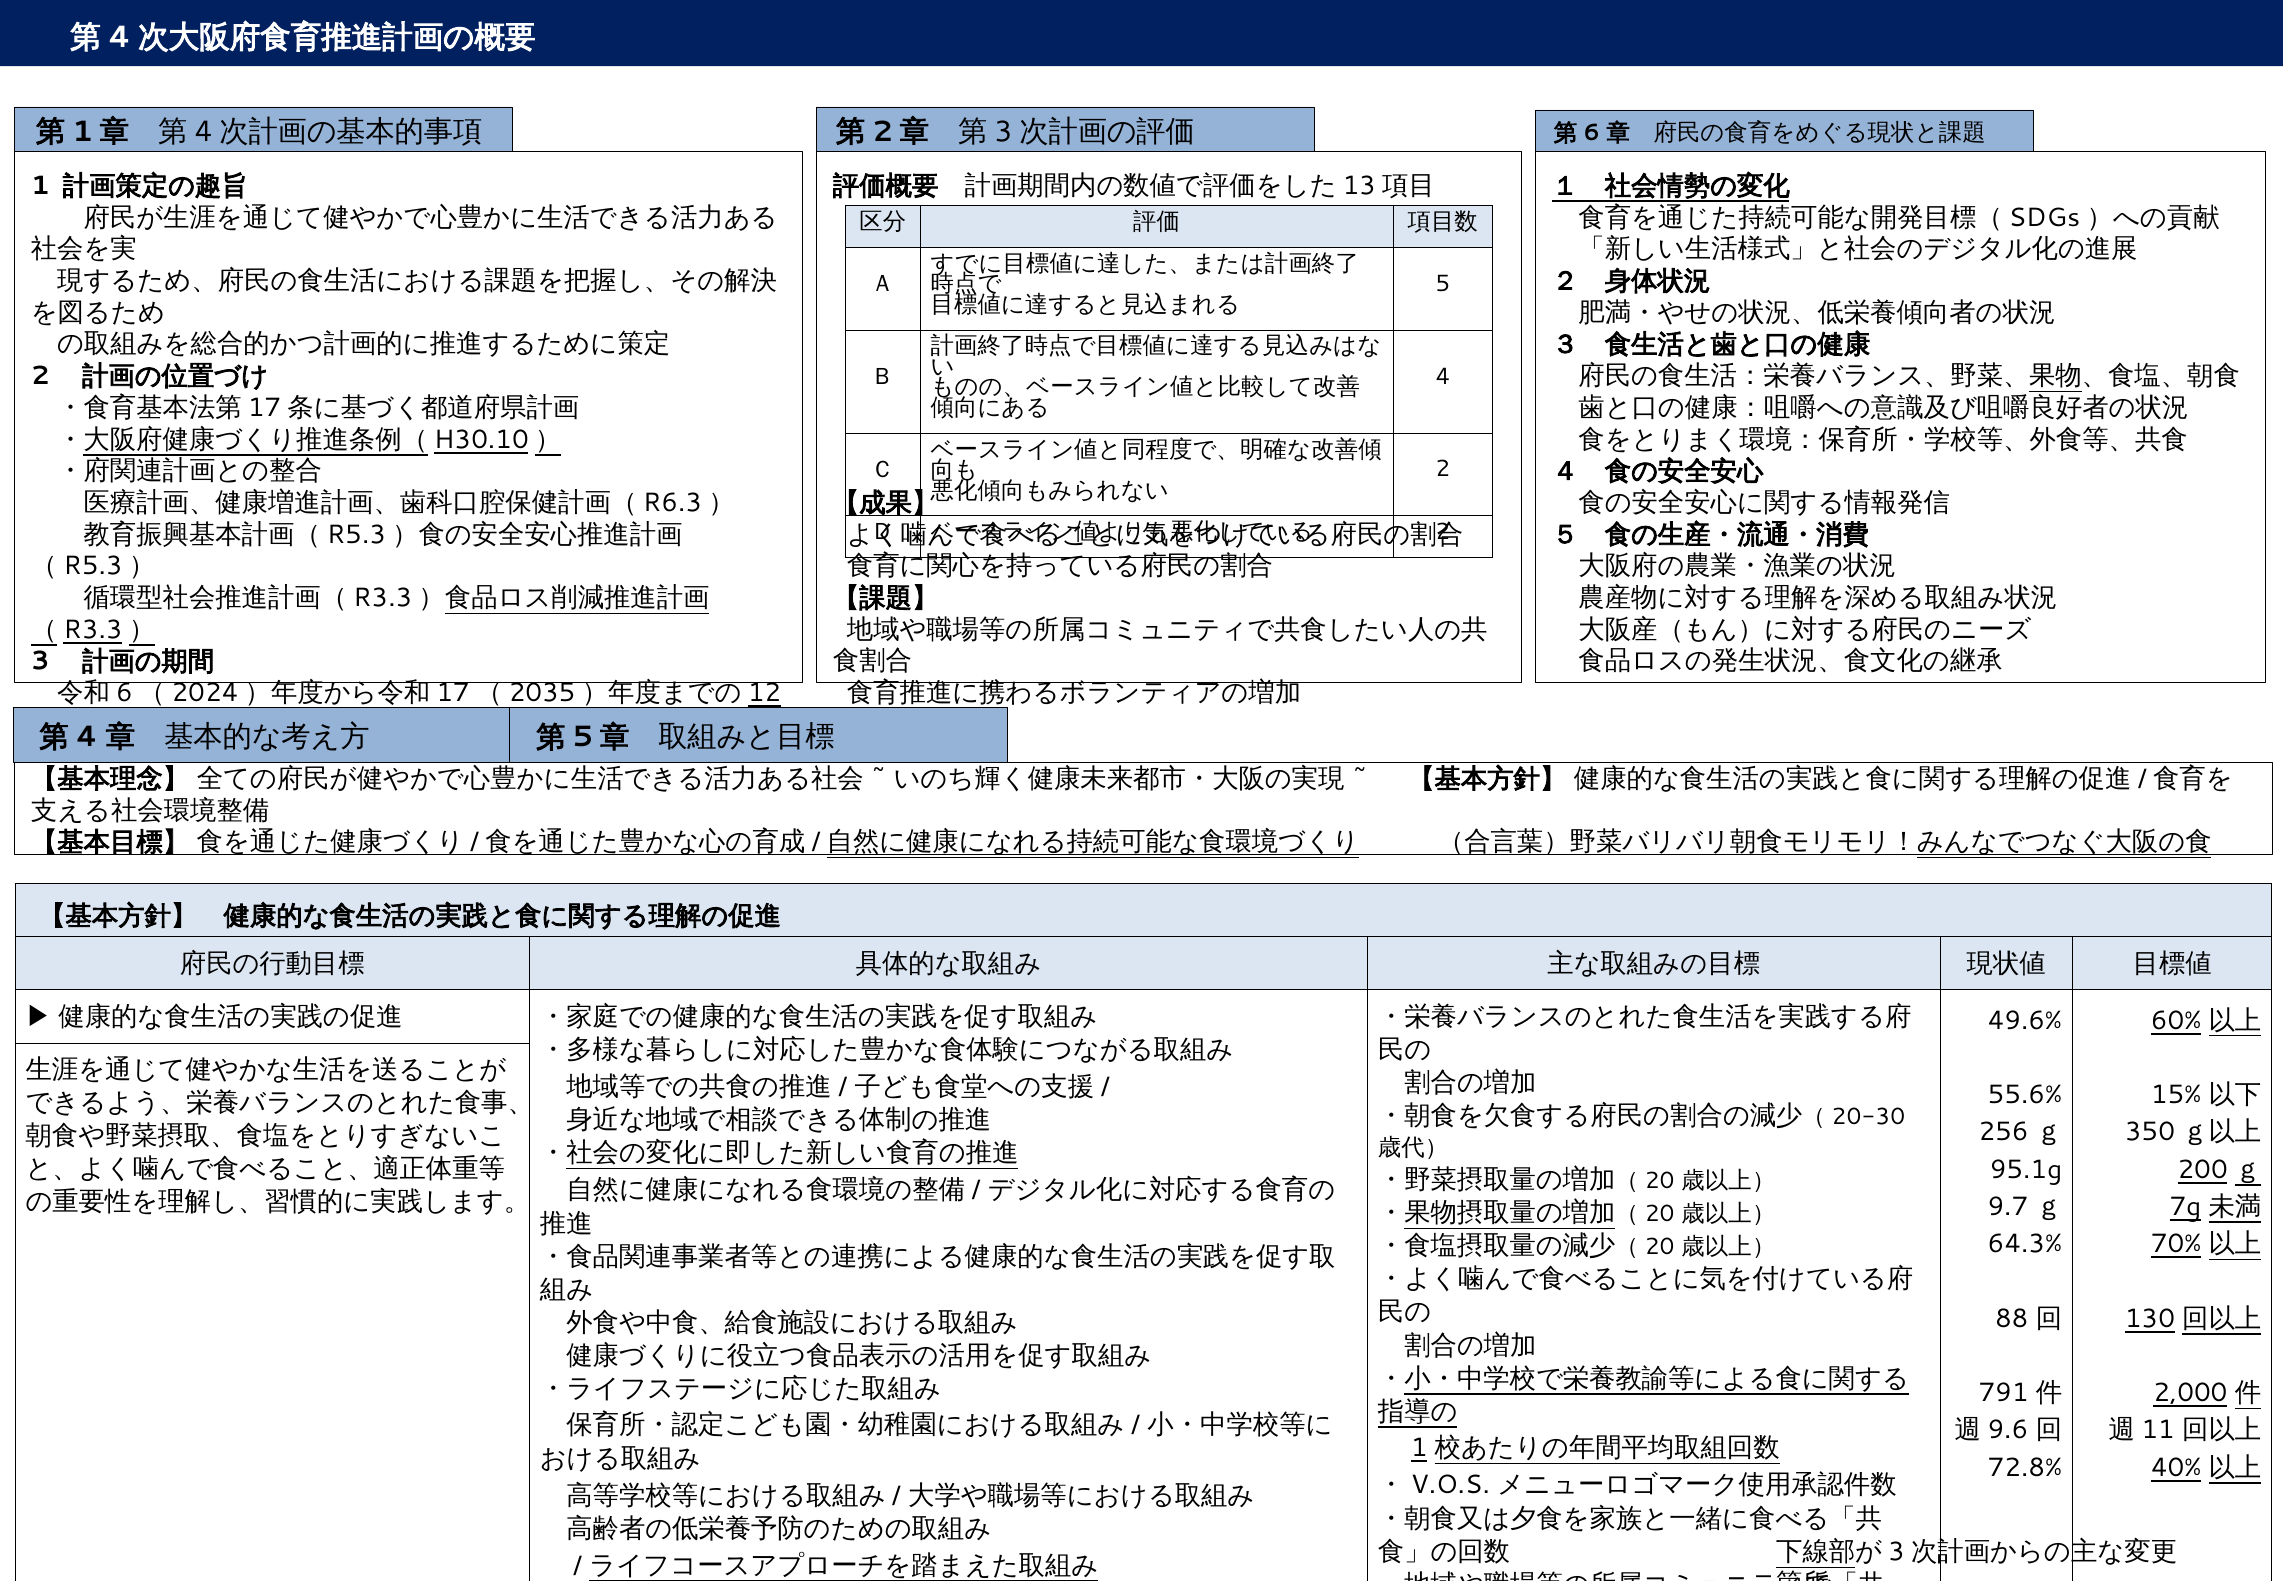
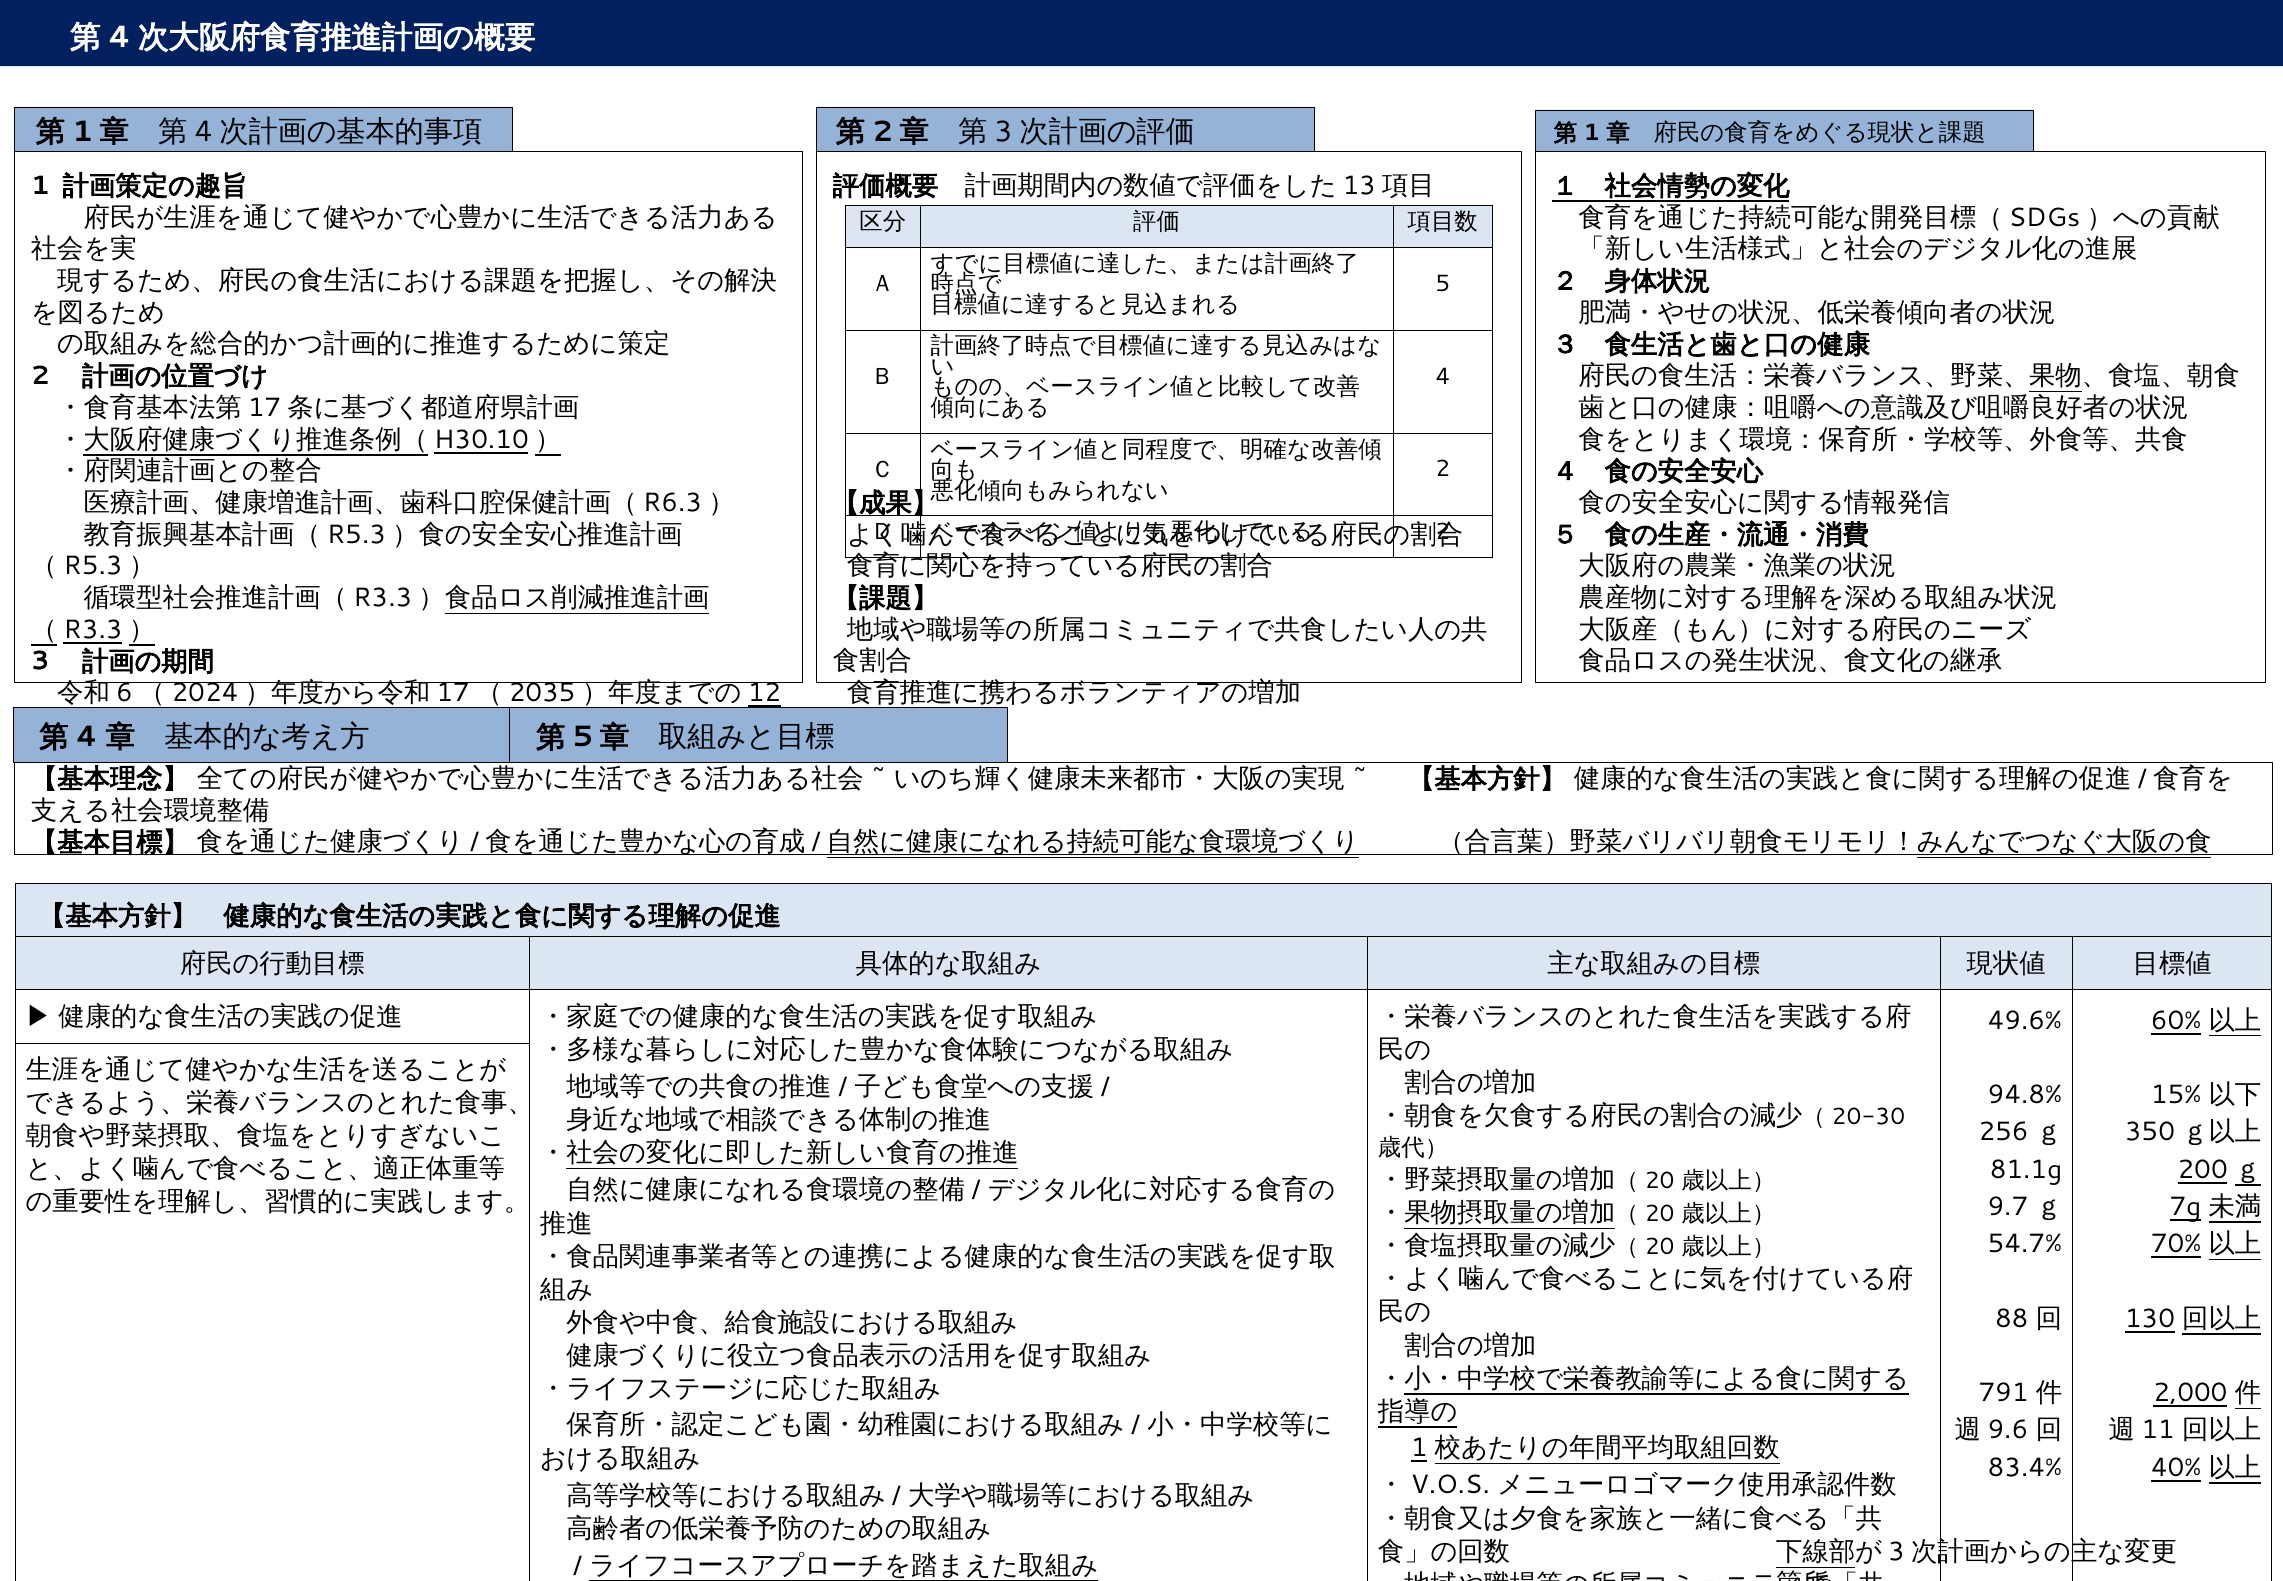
6: 6 -> 1 (1592, 133)
55.6%: 55.6% -> 94.8% (2025, 1095)
95.1g: 95.1g -> 81.1g (2026, 1169)
64.3%: 64.3% -> 54.7% (2025, 1244)
72.8%: 72.8% -> 83.4% (2025, 1467)
